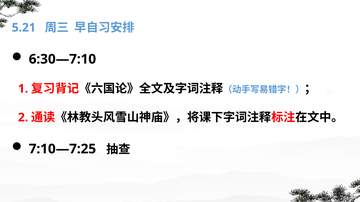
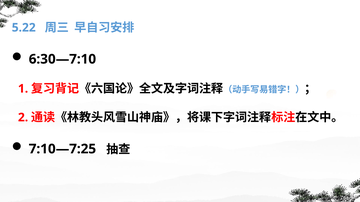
5.21: 5.21 -> 5.22 (24, 28)
